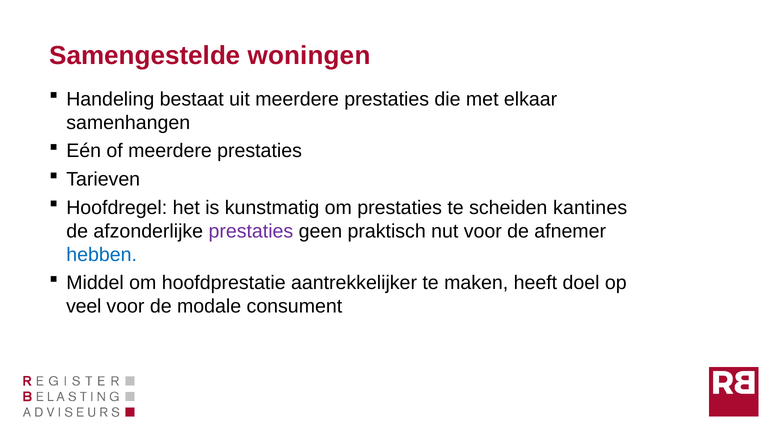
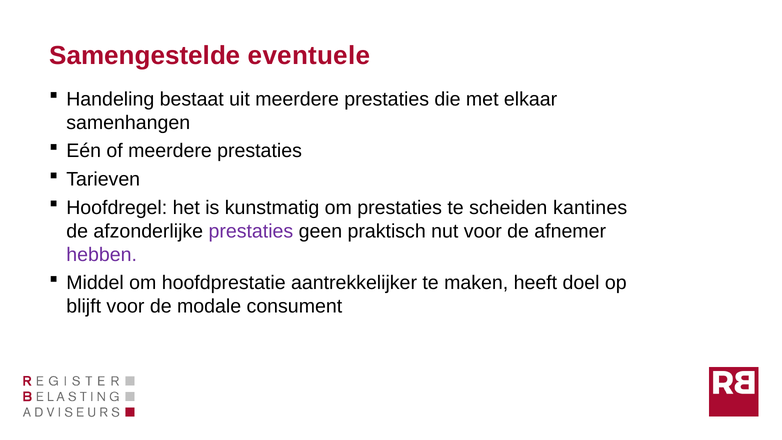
woningen: woningen -> eventuele (309, 56)
hebben colour: blue -> purple (102, 255)
veel: veel -> blijft (84, 306)
